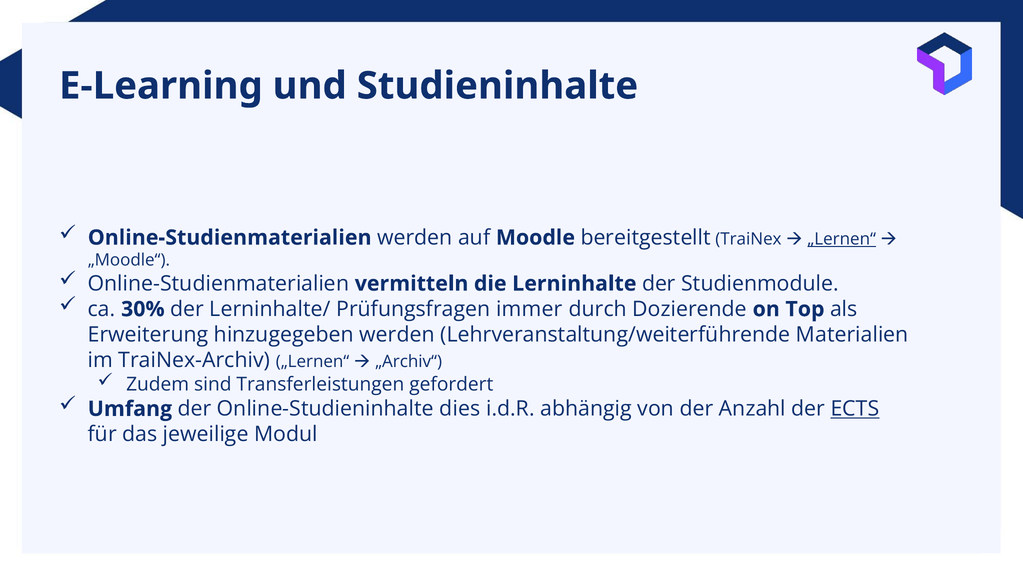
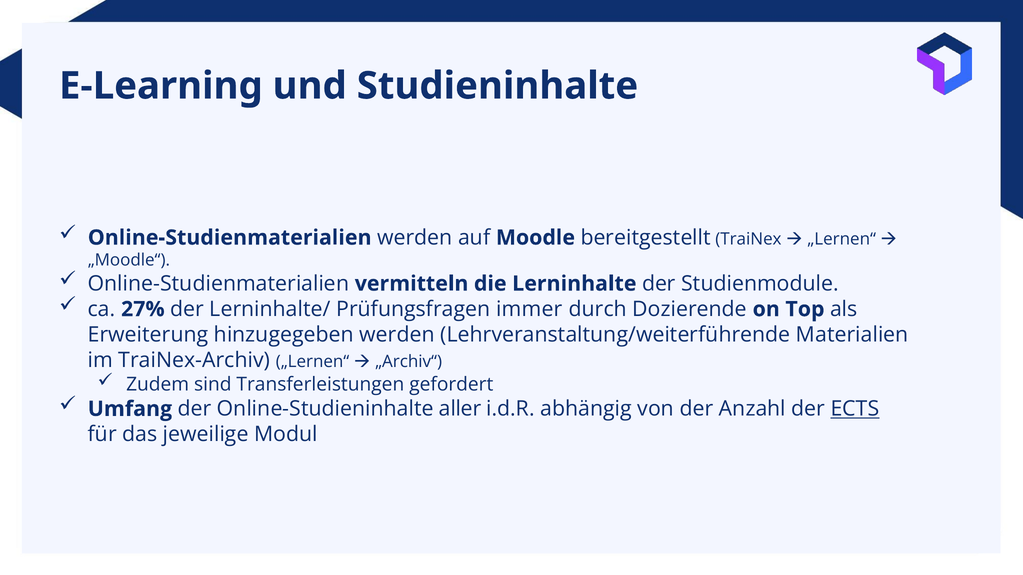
„Lernen“ underline: present -> none (842, 239)
30%: 30% -> 27% (143, 309)
dies: dies -> aller (460, 409)
